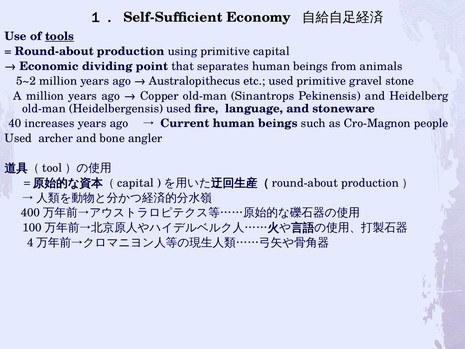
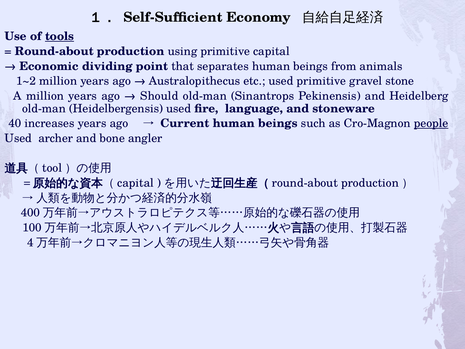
5~2: 5~2 -> 1~2 (26, 81)
Copper: Copper -> Should (159, 96)
people underline: none -> present (431, 123)
